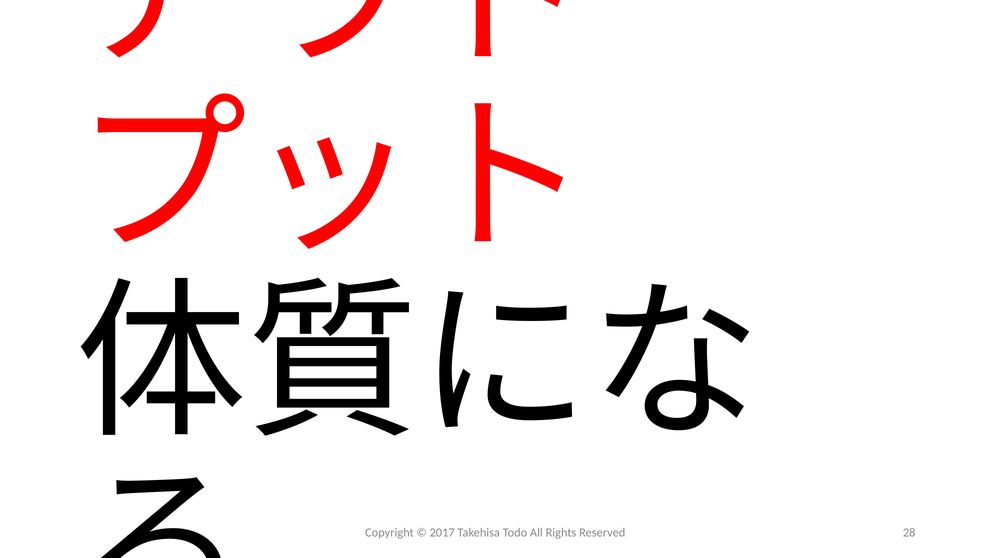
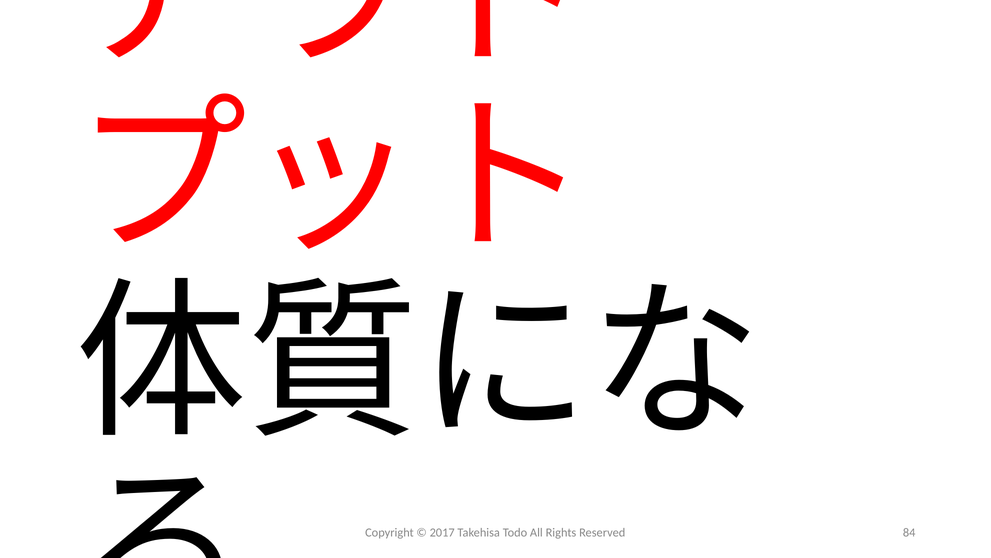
28: 28 -> 84 (909, 532)
